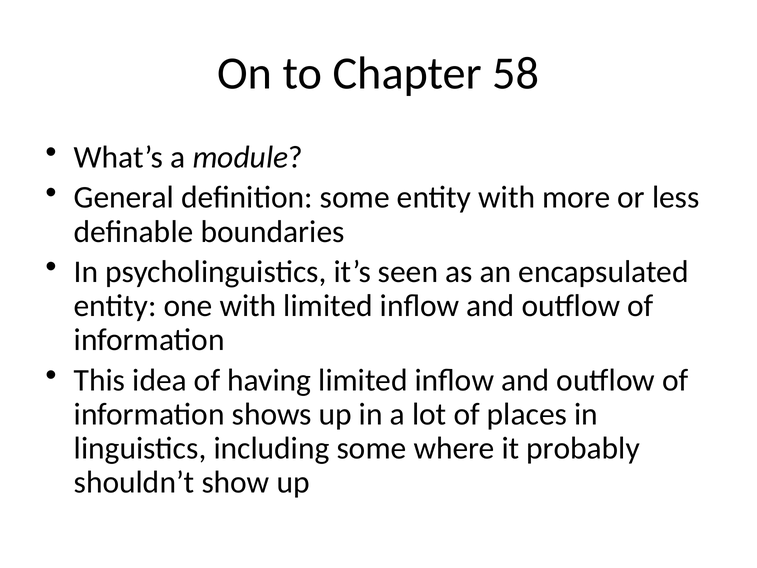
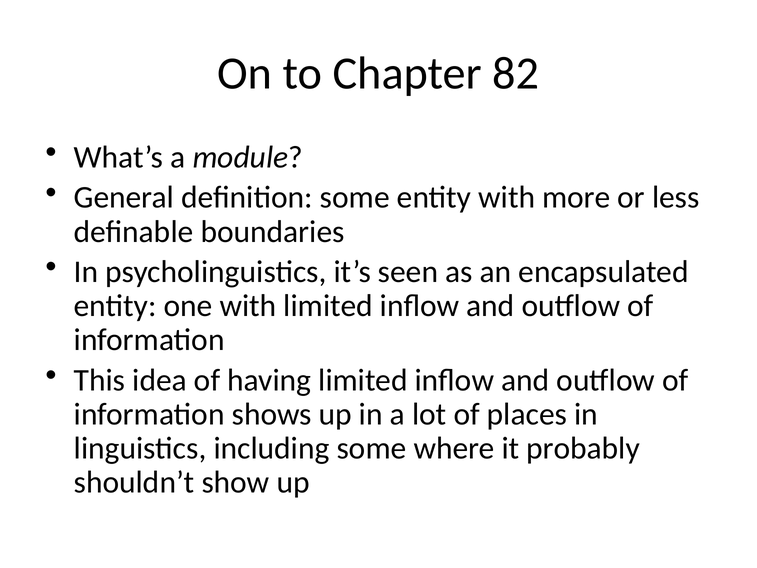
58: 58 -> 82 (516, 73)
